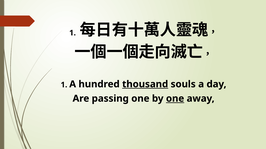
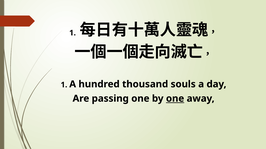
thousand underline: present -> none (145, 84)
